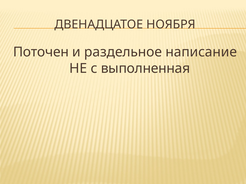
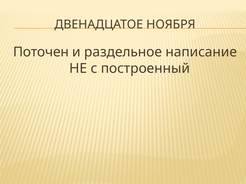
выполненная: выполненная -> построенный (145, 69)
